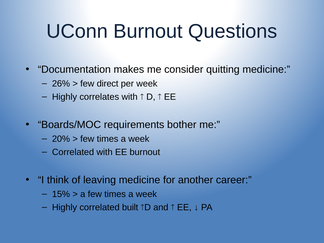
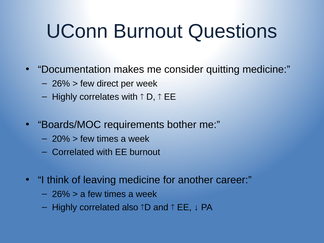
15%: 15% -> 26% (61, 194)
built: built -> also (130, 207)
